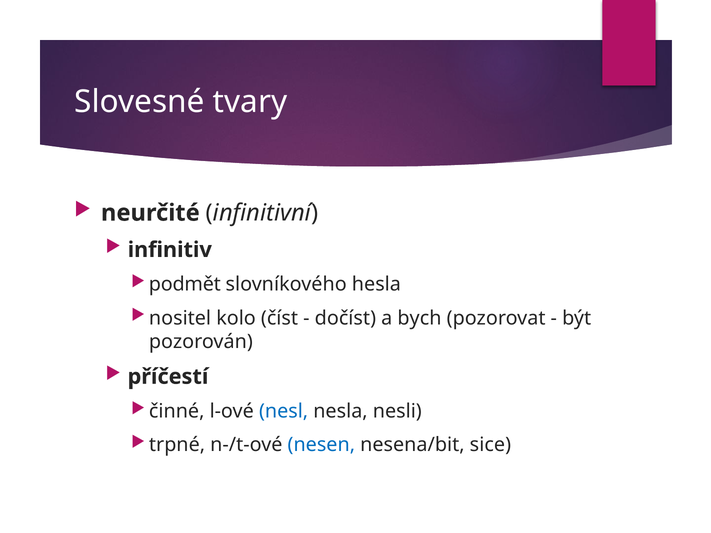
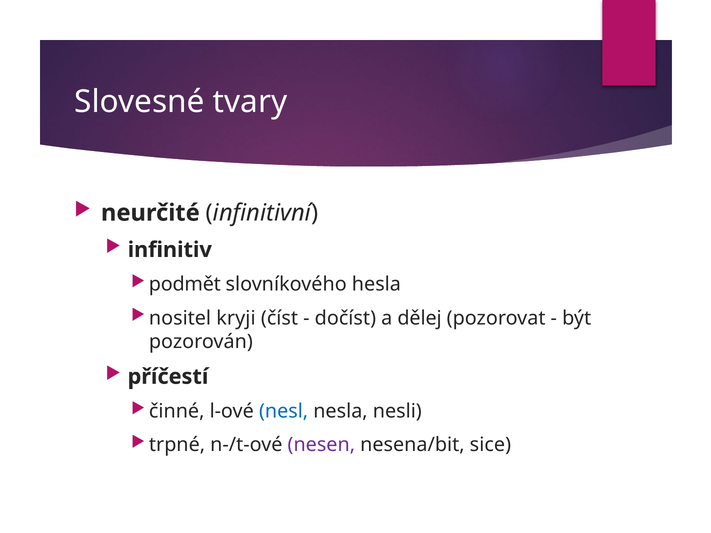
kolo: kolo -> kryji (236, 318)
bych: bych -> dělej (420, 318)
nesen colour: blue -> purple (321, 445)
